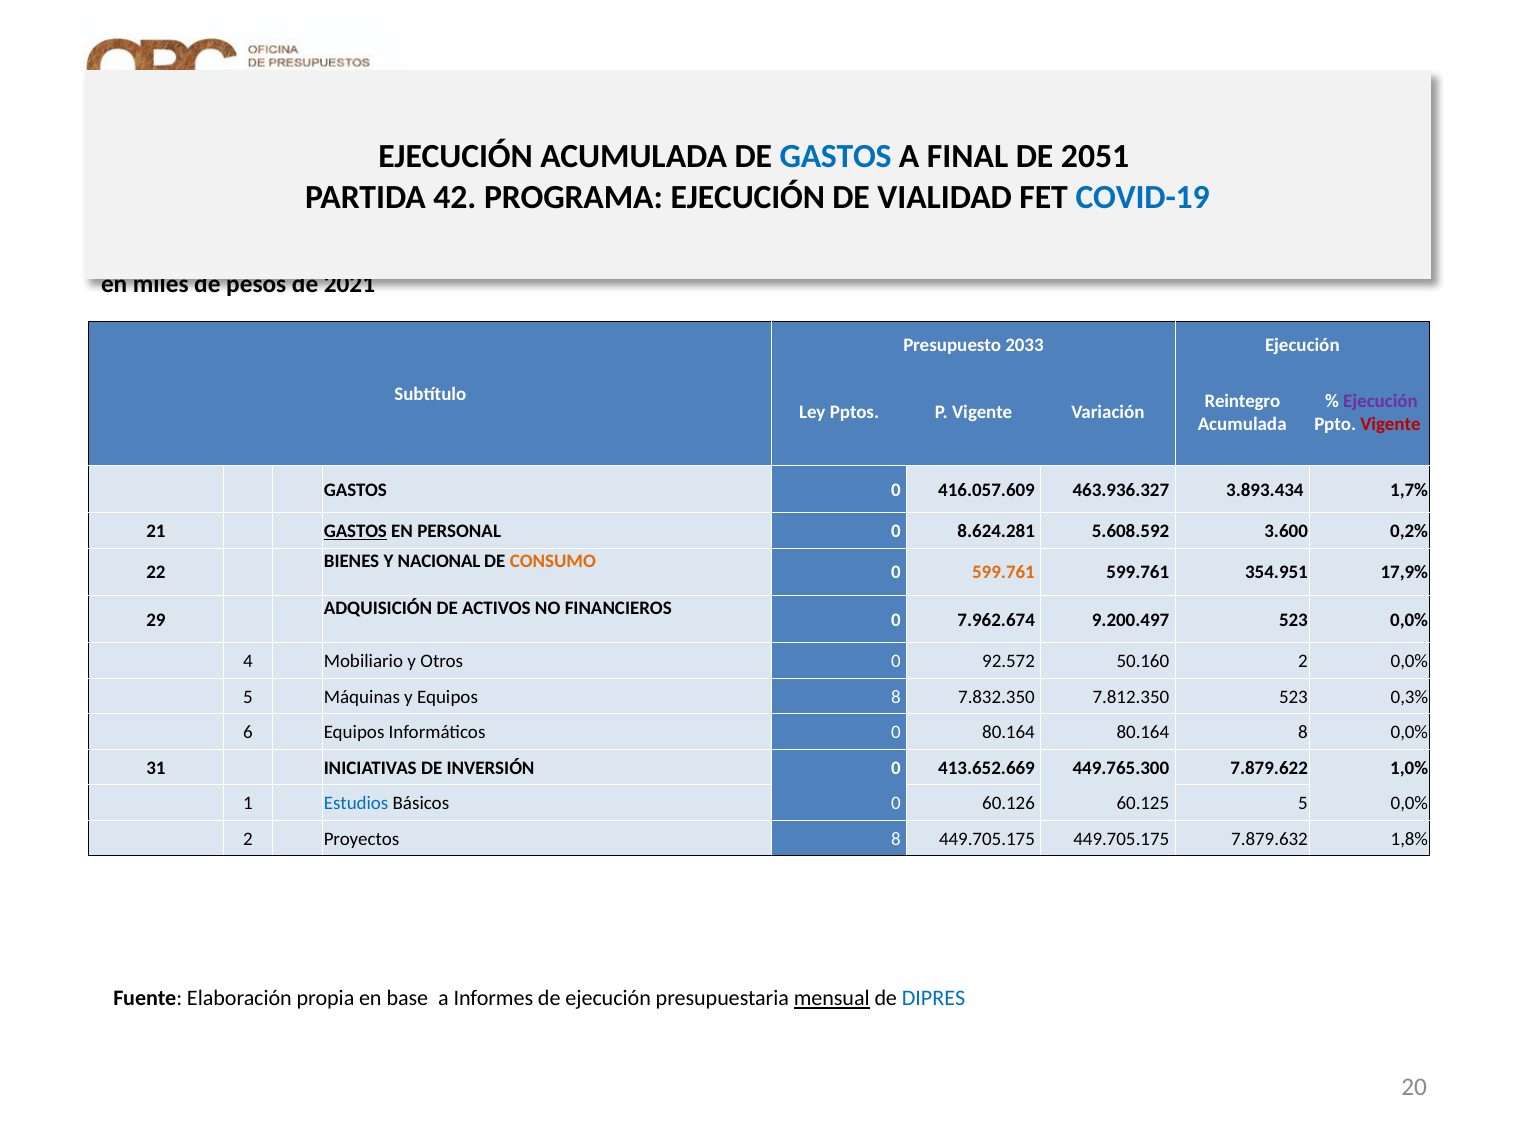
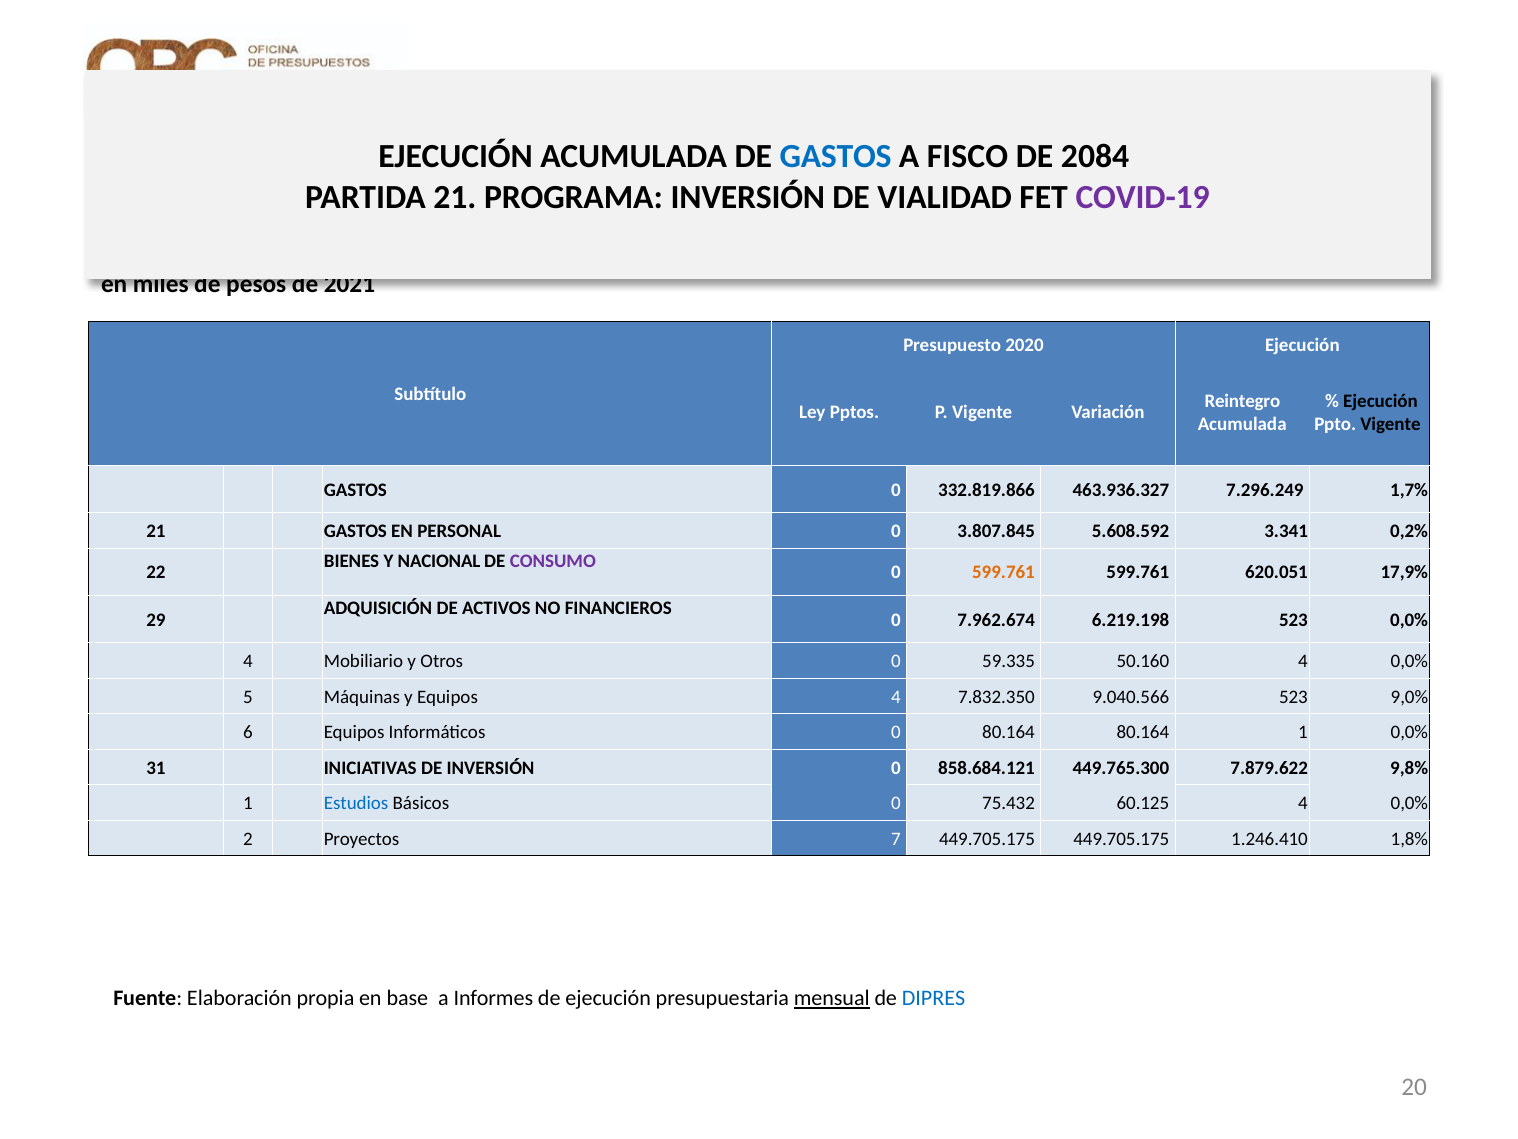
FINAL: FINAL -> FISCO (968, 157)
2051: 2051 -> 2084 (1095, 157)
PARTIDA 42: 42 -> 21 (455, 197)
PROGRAMA EJECUCIÓN: EJECUCIÓN -> INVERSIÓN (748, 197)
COVID-19 colour: blue -> purple (1143, 197)
2033: 2033 -> 2020 (1024, 346)
Ejecución colour: purple -> black (1380, 401)
Vigente colour: red -> black (1390, 424)
416.057.609: 416.057.609 -> 332.819.866 (987, 490)
3.893.434: 3.893.434 -> 7.296.249 (1265, 490)
GASTOS underline: present -> none (355, 531)
8.624.281: 8.624.281 -> 3.807.845 (996, 531)
3.600: 3.600 -> 3.341 (1286, 531)
CONSUMO colour: orange -> purple (553, 561)
354.951: 354.951 -> 620.051 (1276, 572)
9.200.497: 9.200.497 -> 6.219.198 (1131, 620)
92.572: 92.572 -> 59.335 (1009, 661)
50.160 2: 2 -> 4 (1303, 661)
Equipos 8: 8 -> 4 (896, 697)
7.812.350: 7.812.350 -> 9.040.566 (1131, 697)
0,3%: 0,3% -> 9,0% (1409, 697)
80.164 8: 8 -> 1 (1303, 732)
413.652.669: 413.652.669 -> 858.684.121 (987, 768)
1,0%: 1,0% -> 9,8% (1409, 768)
60.126: 60.126 -> 75.432 (1009, 803)
60.125 5: 5 -> 4 (1303, 803)
Proyectos 8: 8 -> 7 (896, 839)
7.879.632: 7.879.632 -> 1.246.410 (1270, 839)
